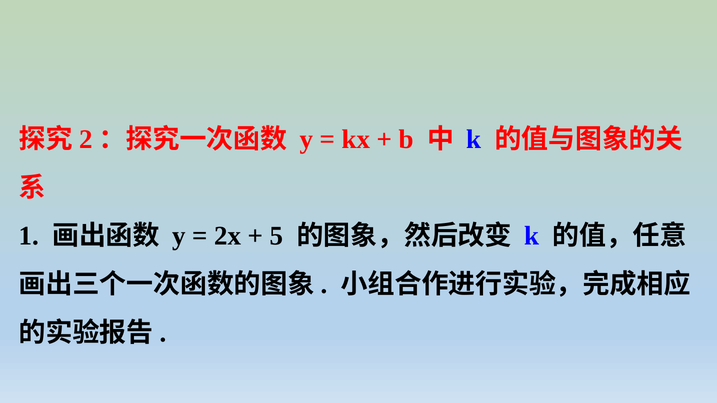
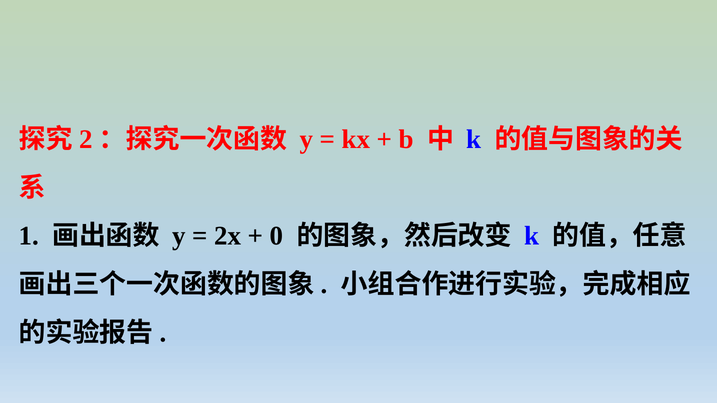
5: 5 -> 0 (277, 236)
